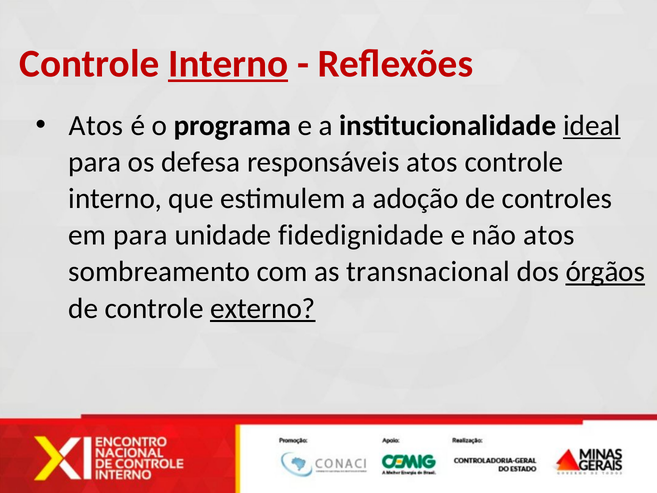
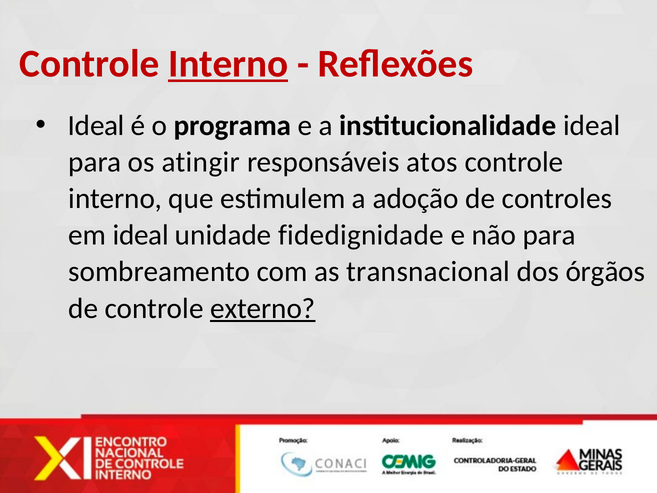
Atos: Atos -> Ideal (96, 126)
ideal underline: present -> none (592, 126)
defesa: defesa -> atingir (201, 162)
em para: para -> ideal (141, 235)
não atos: atos -> para (549, 235)
órgãos underline: present -> none (605, 272)
